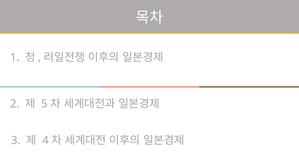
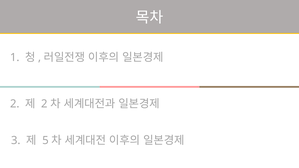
5: 5 -> 2 (44, 104)
4: 4 -> 5 (45, 140)
